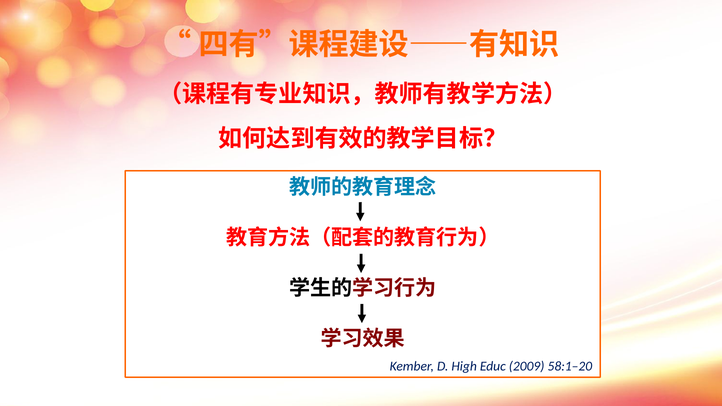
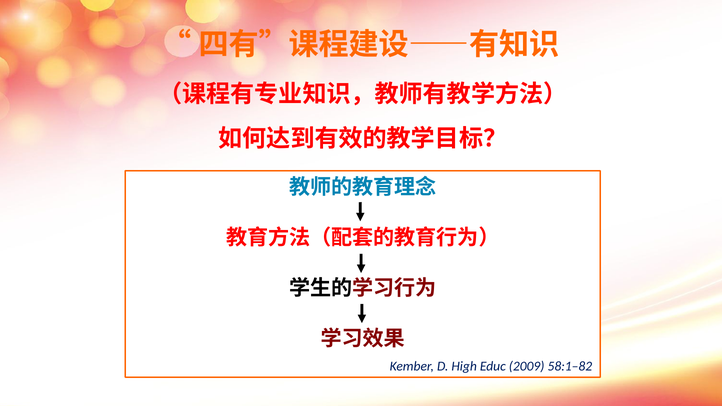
58:1–20: 58:1–20 -> 58:1–82 (570, 366)
